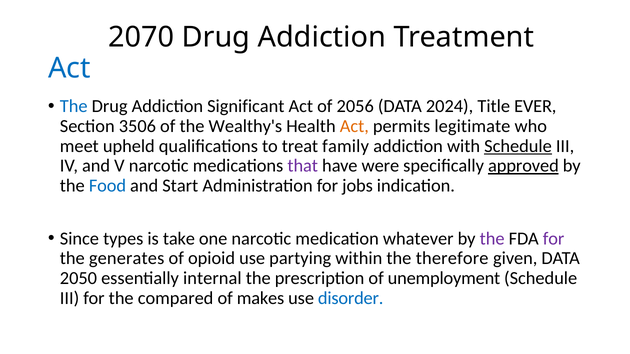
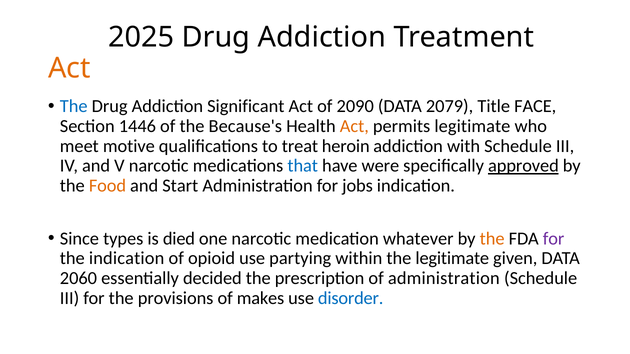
2070: 2070 -> 2025 (141, 37)
Act colour: blue -> orange (69, 69)
2056: 2056 -> 2090 (355, 107)
2024: 2024 -> 2079 (450, 107)
EVER: EVER -> FACE (535, 107)
3506: 3506 -> 1446 (137, 126)
Wealthy's: Wealthy's -> Because's (245, 126)
upheld: upheld -> motive (129, 146)
family: family -> heroin (346, 146)
Schedule underline: present -> none (518, 146)
that colour: purple -> blue (303, 166)
Food colour: blue -> orange (107, 186)
take: take -> died (179, 239)
the colour: purple -> orange (492, 239)
the generates: generates -> indication (127, 259)
the therefore: therefore -> legitimate (452, 259)
2050: 2050 -> 2060 (78, 278)
internal: internal -> decided (212, 278)
of unemployment: unemployment -> administration (444, 278)
compared: compared -> provisions (176, 298)
